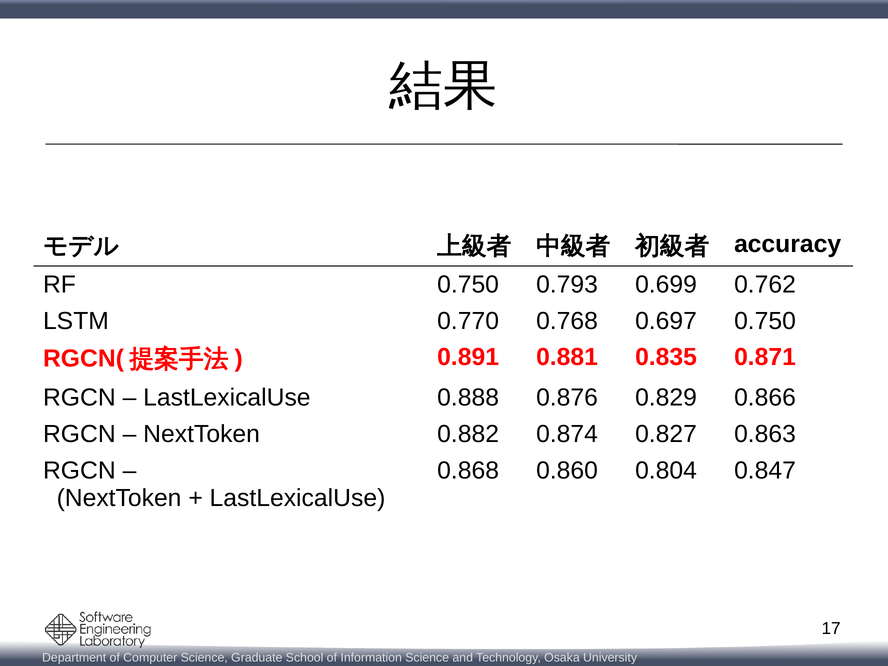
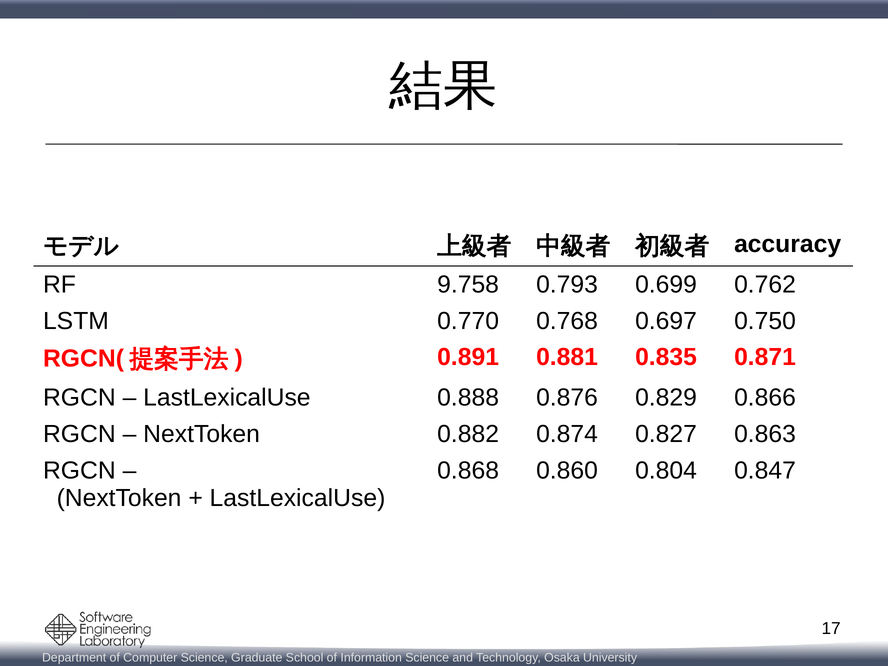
RF 0.750: 0.750 -> 9.758 (468, 284)
